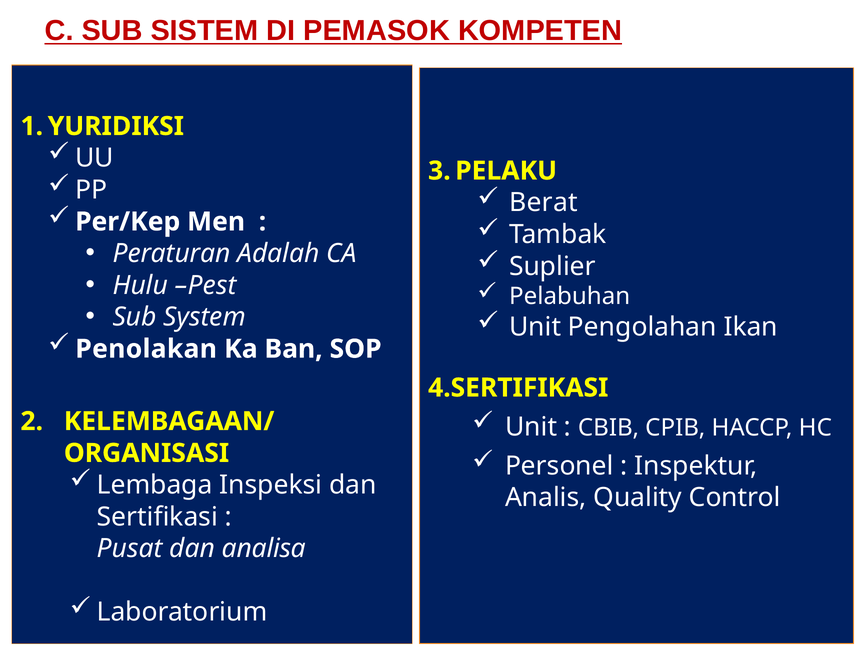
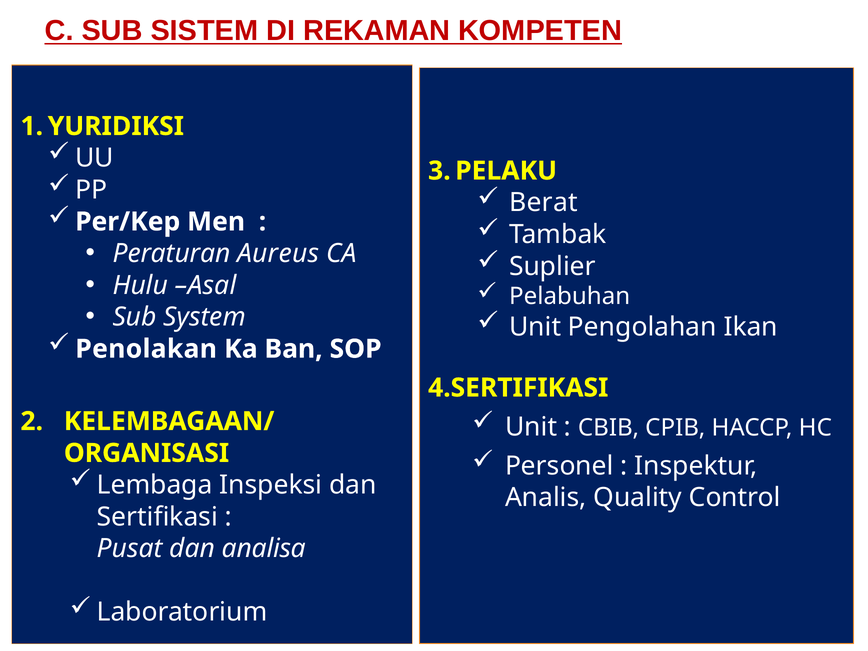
PEMASOK: PEMASOK -> REKAMAN (377, 31)
Adalah: Adalah -> Aureus (278, 254)
Pest: Pest -> Asal (206, 285)
